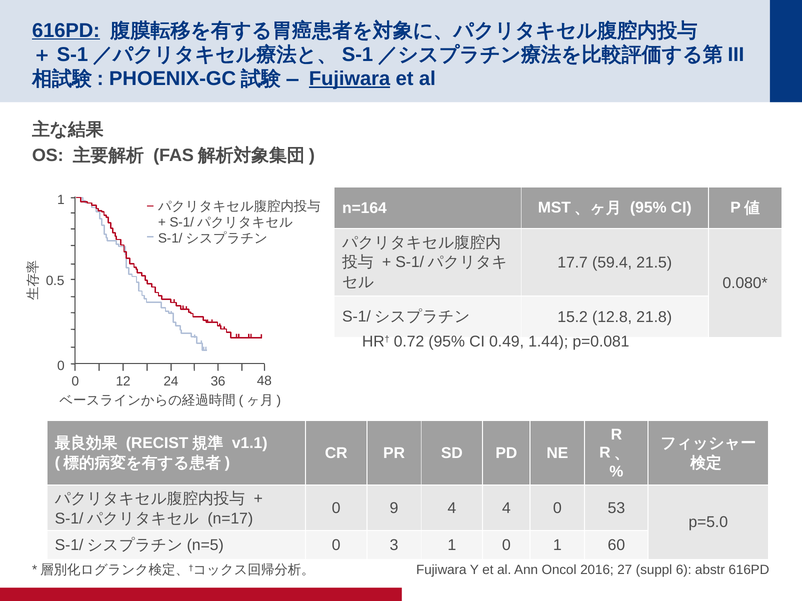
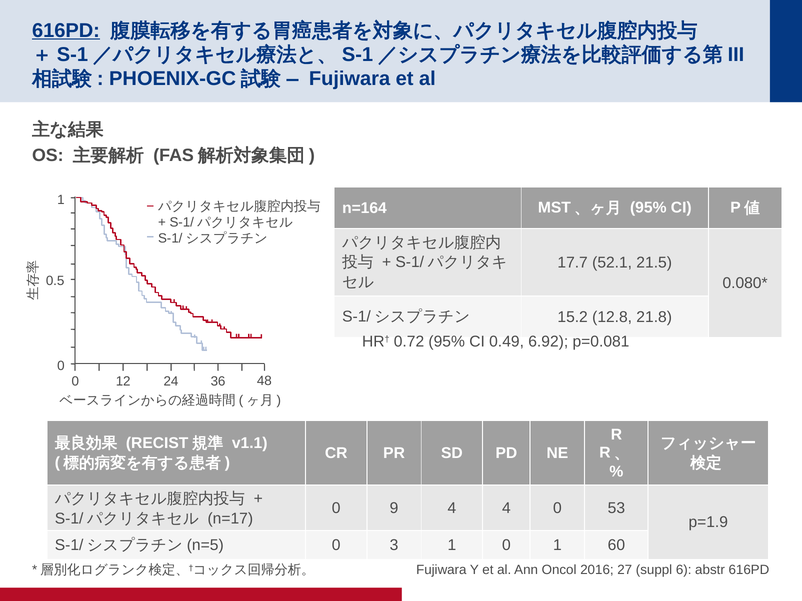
Fujiwara underline: present -> none (350, 79)
59.4: 59.4 -> 52.1 (612, 263)
1.44: 1.44 -> 6.92 (548, 342)
p=5.0: p=5.0 -> p=1.9 (708, 523)
